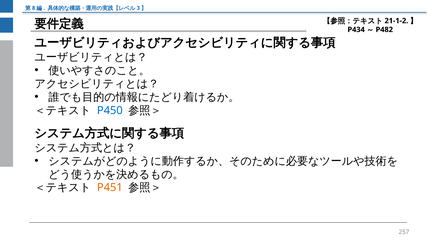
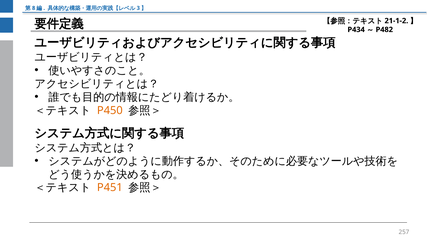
P450 colour: blue -> orange (110, 110)
